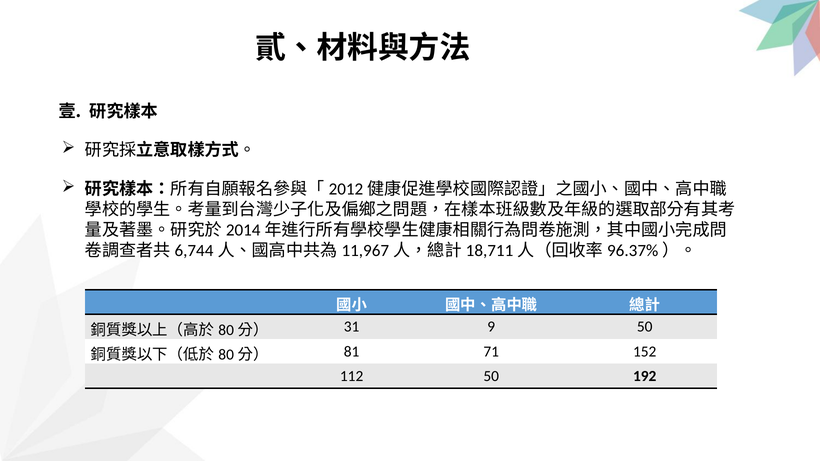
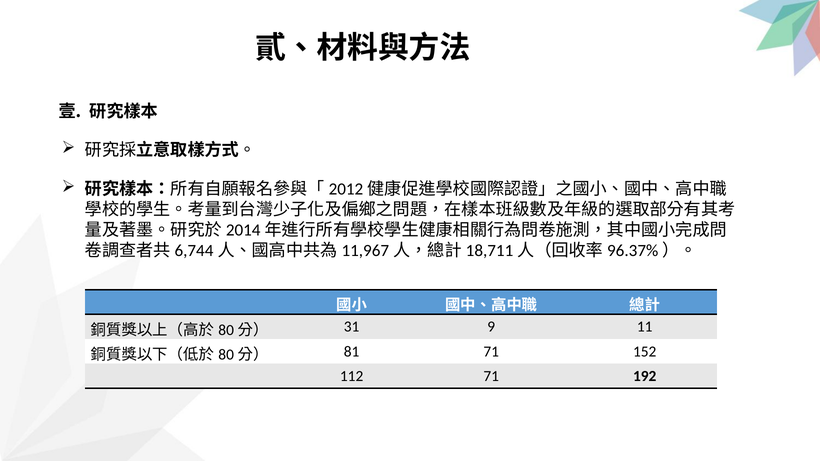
9 50: 50 -> 11 (645, 327)
112 50: 50 -> 71 (491, 376)
